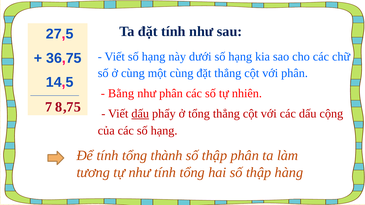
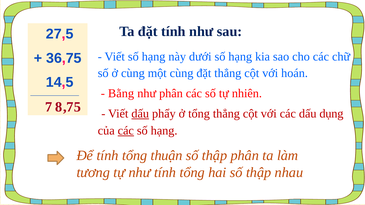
với phân: phân -> hoán (295, 73)
cộng: cộng -> dụng (331, 114)
các underline: none -> present (126, 131)
thành: thành -> thuận (167, 156)
hàng: hàng -> nhau (289, 173)
